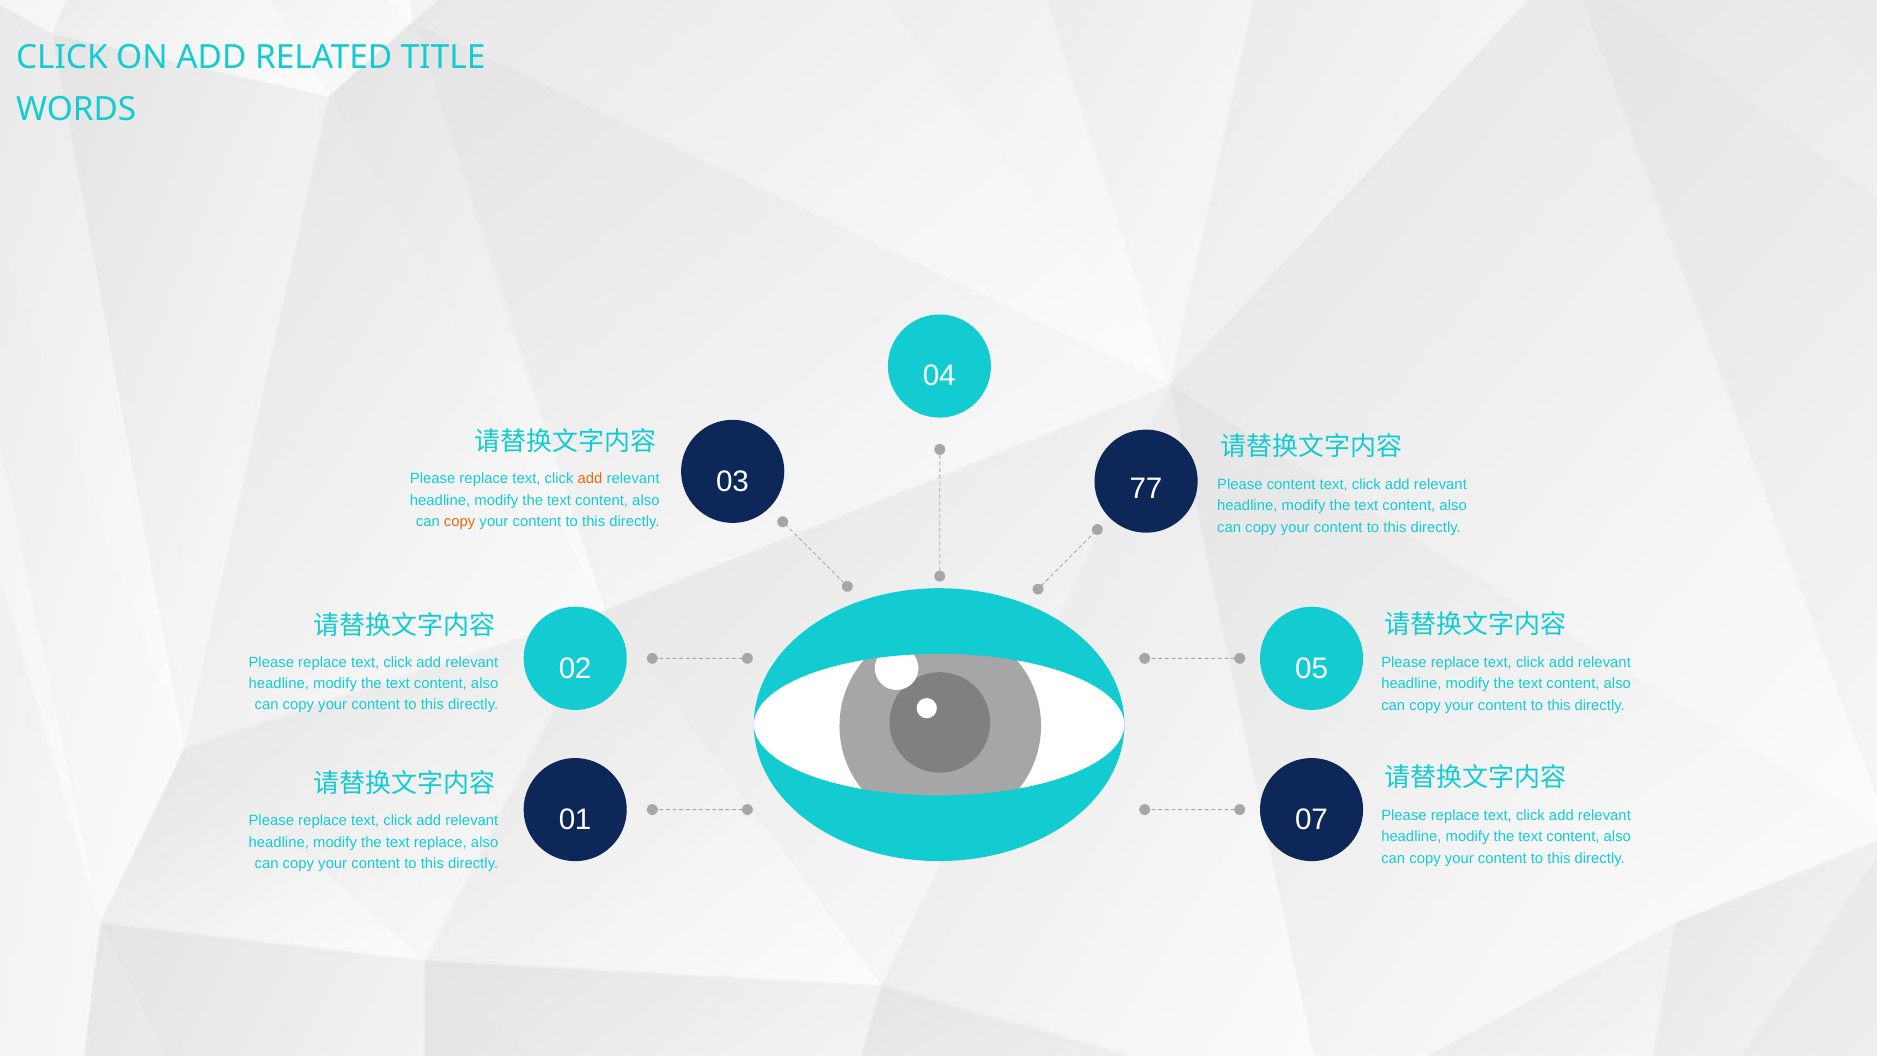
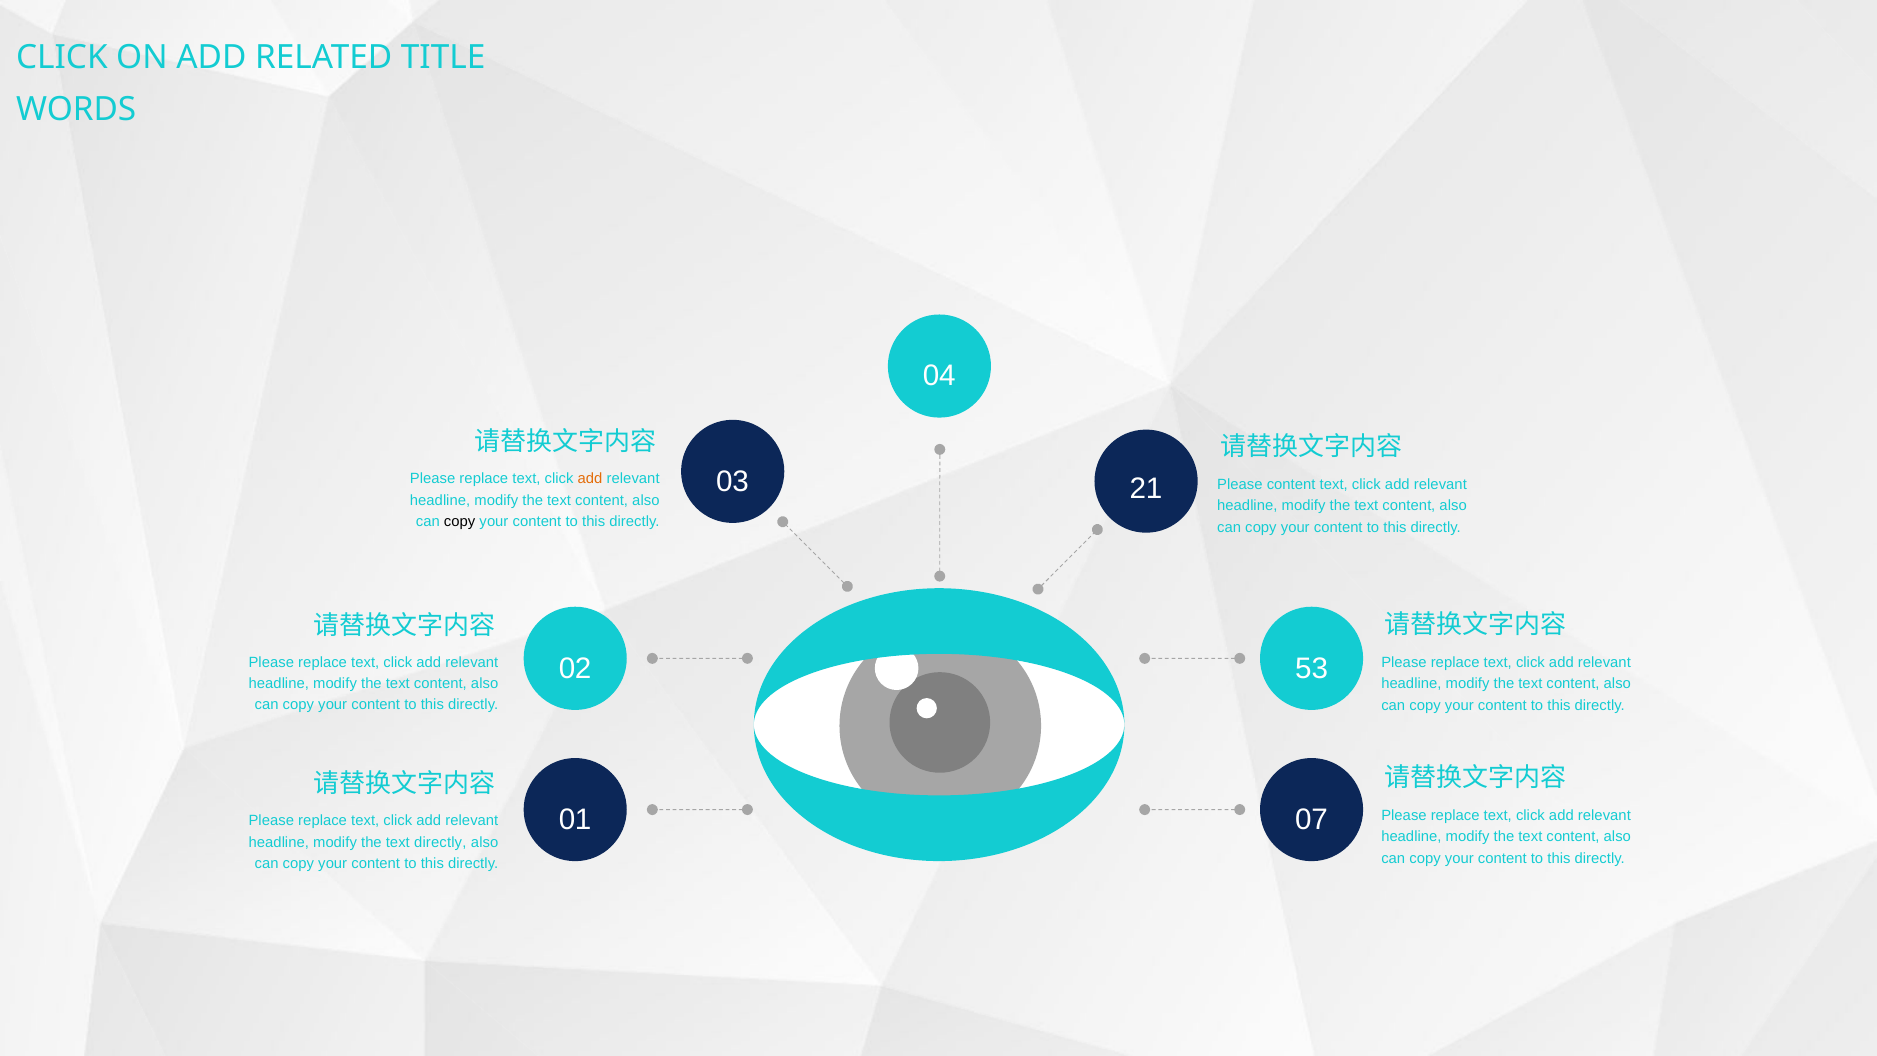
77: 77 -> 21 (1146, 489)
copy colour: orange -> black (460, 521)
05: 05 -> 53 (1312, 668)
text replace: replace -> directly (440, 842)
